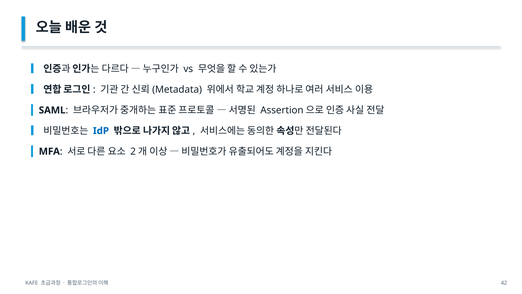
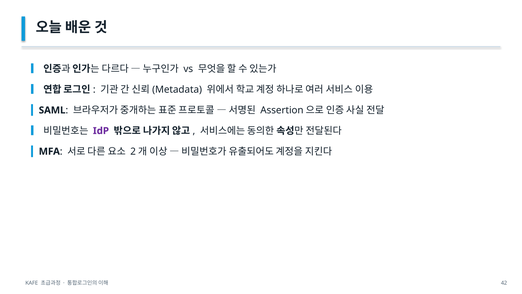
IdP colour: blue -> purple (101, 131)
